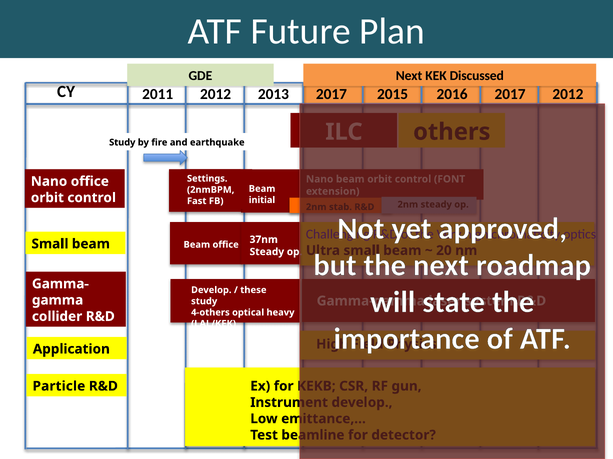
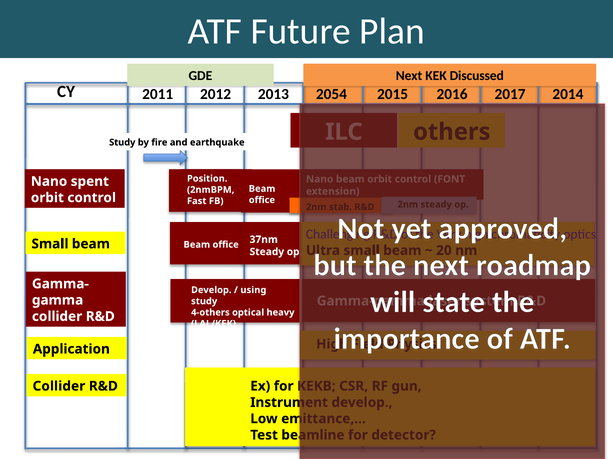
2013 2017: 2017 -> 2054 (331, 94)
2017 2012: 2012 -> 2014 (568, 94)
Settings: Settings -> Position (207, 179)
Nano office: office -> spent (90, 182)
initial: initial -> office (262, 200)
these: these -> using (253, 290)
Particle: Particle -> Collider (59, 387)
